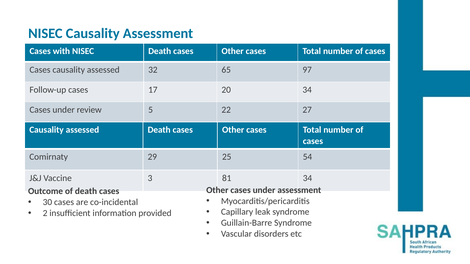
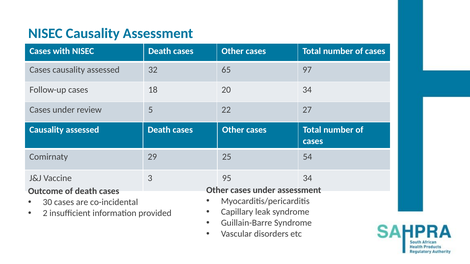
17: 17 -> 18 (153, 90)
81: 81 -> 95 (227, 178)
